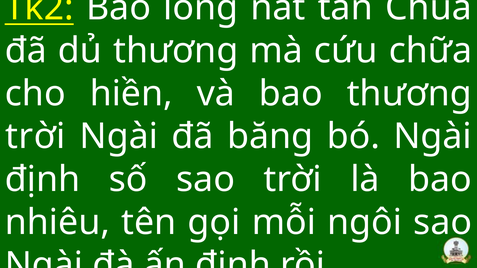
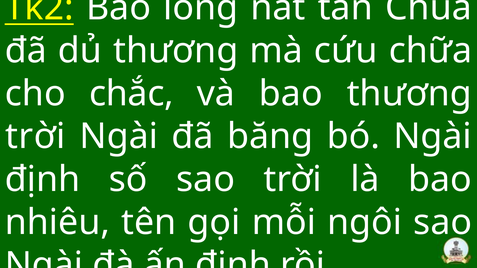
hiền: hiền -> chắc (131, 94)
